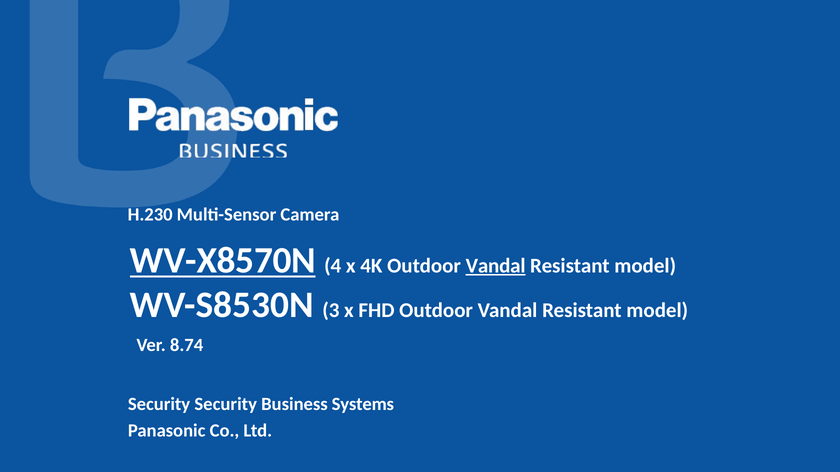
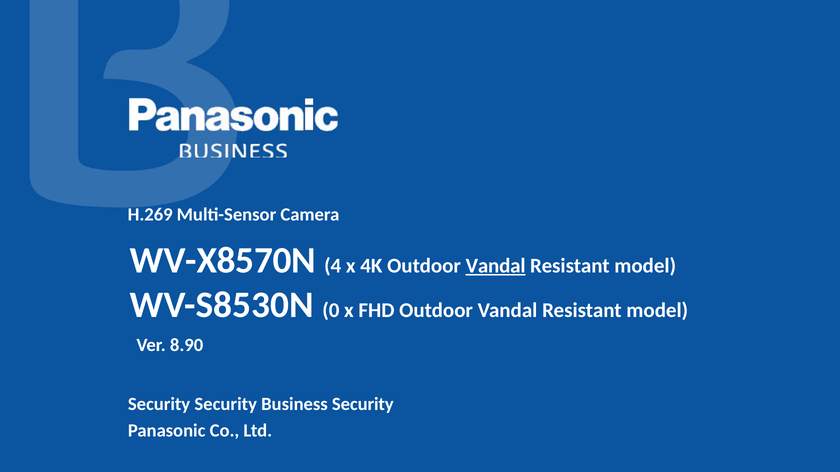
H.230: H.230 -> H.269 (150, 215)
WV-X8570N underline: present -> none (223, 261)
3: 3 -> 0 (331, 311)
8.74: 8.74 -> 8.90 (187, 346)
Business Systems: Systems -> Security (363, 405)
